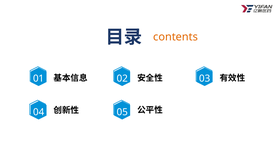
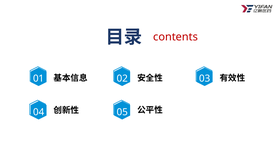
contents colour: orange -> red (176, 37)
